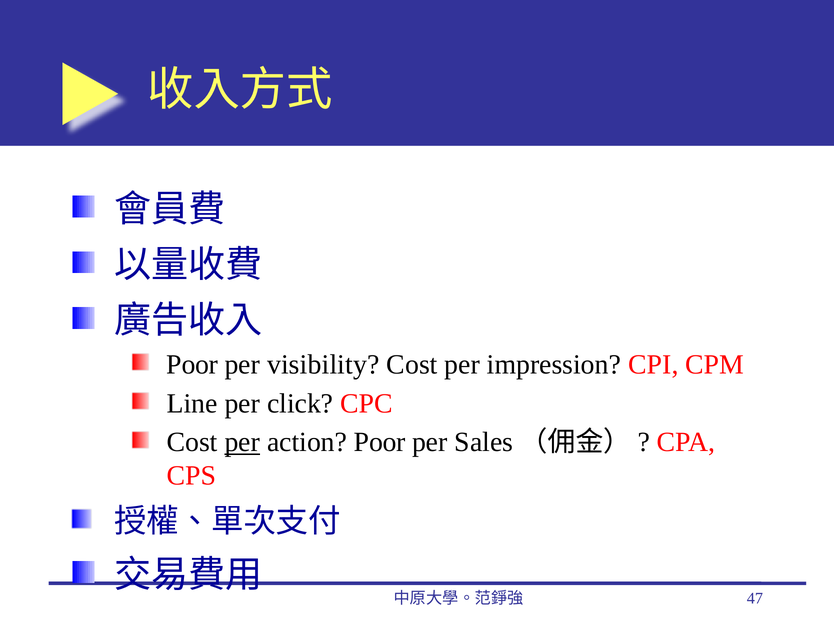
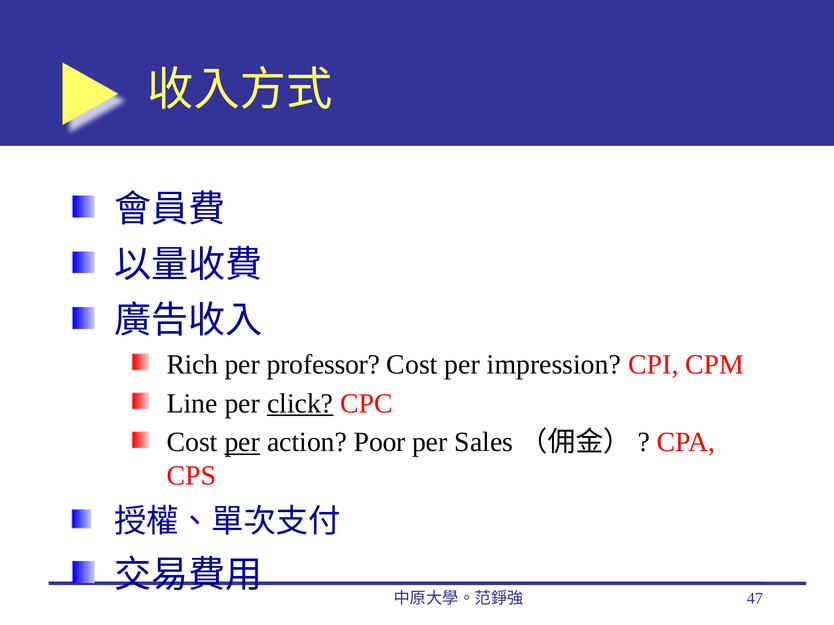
Poor: Poor -> Rich (192, 365)
visibility: visibility -> professor (323, 365)
click underline: none -> present (300, 404)
